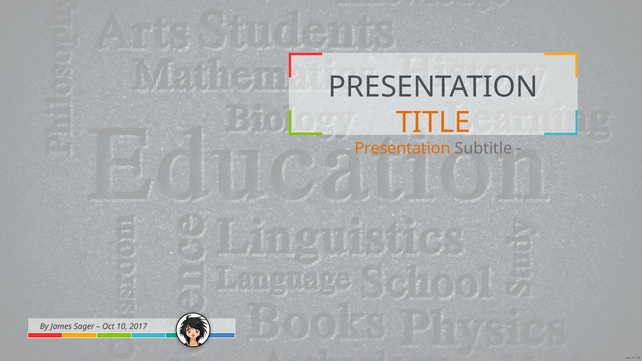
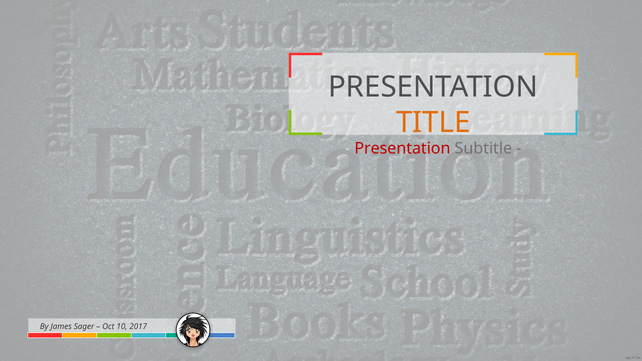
Presentation colour: orange -> red (402, 149)
